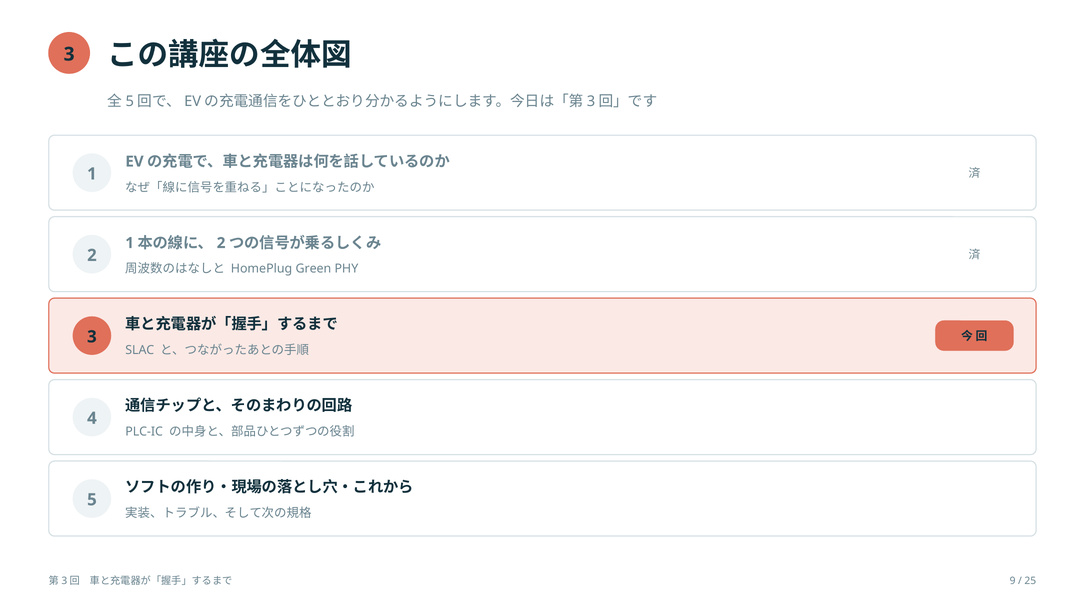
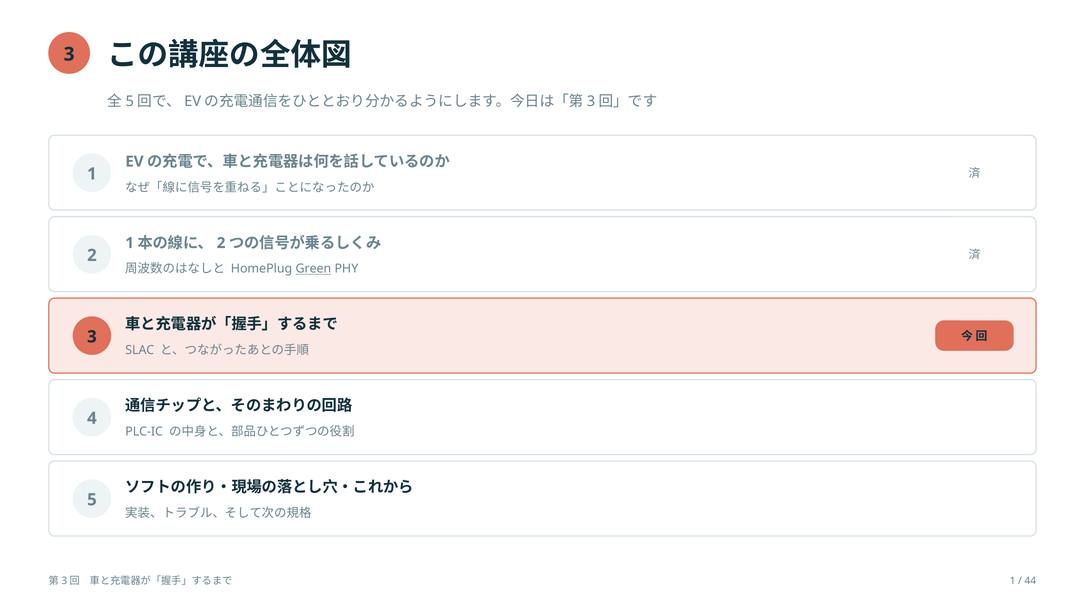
Green underline: none -> present (313, 269)
9: 9 -> 1 (1013, 580)
25: 25 -> 44 (1030, 580)
